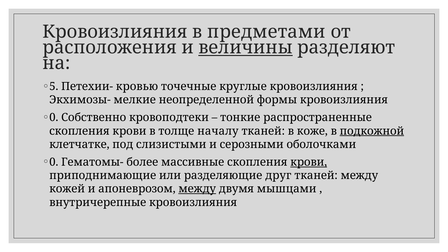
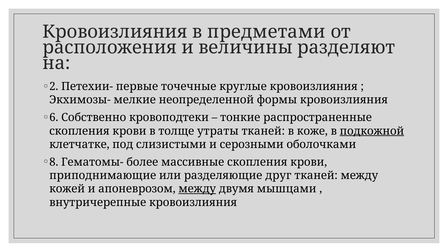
величины underline: present -> none (246, 48)
5: 5 -> 2 (54, 86)
кровью: кровью -> первые (137, 86)
0: 0 -> 6 (54, 118)
началу: началу -> утраты (218, 131)
0: 0 -> 8 (54, 162)
крови underline: present -> none (309, 162)
